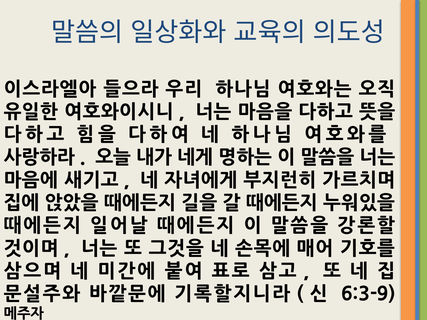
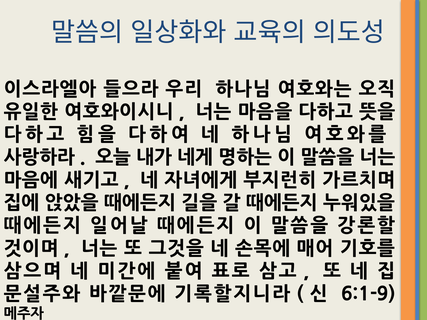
6:3-9: 6:3-9 -> 6:1-9 (368, 295)
